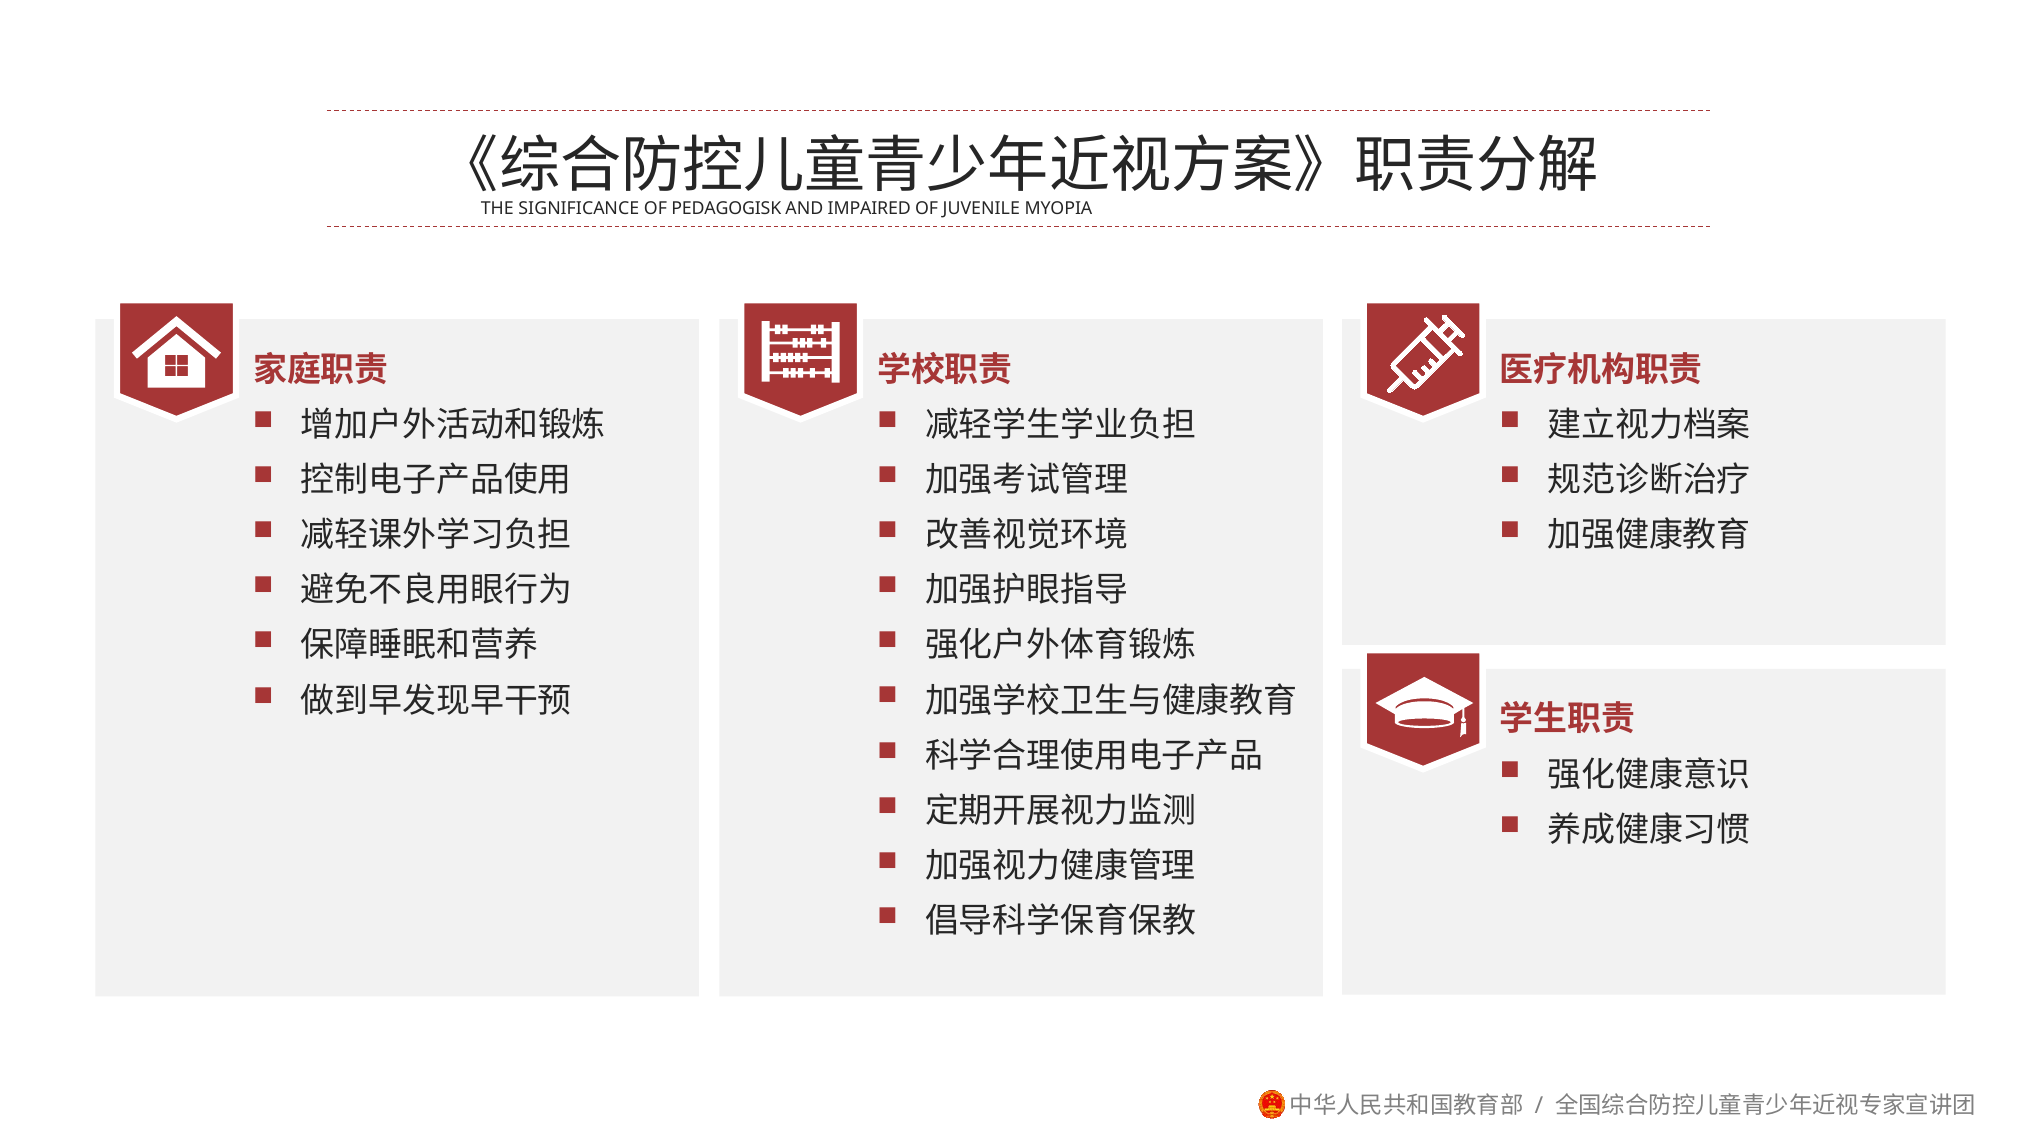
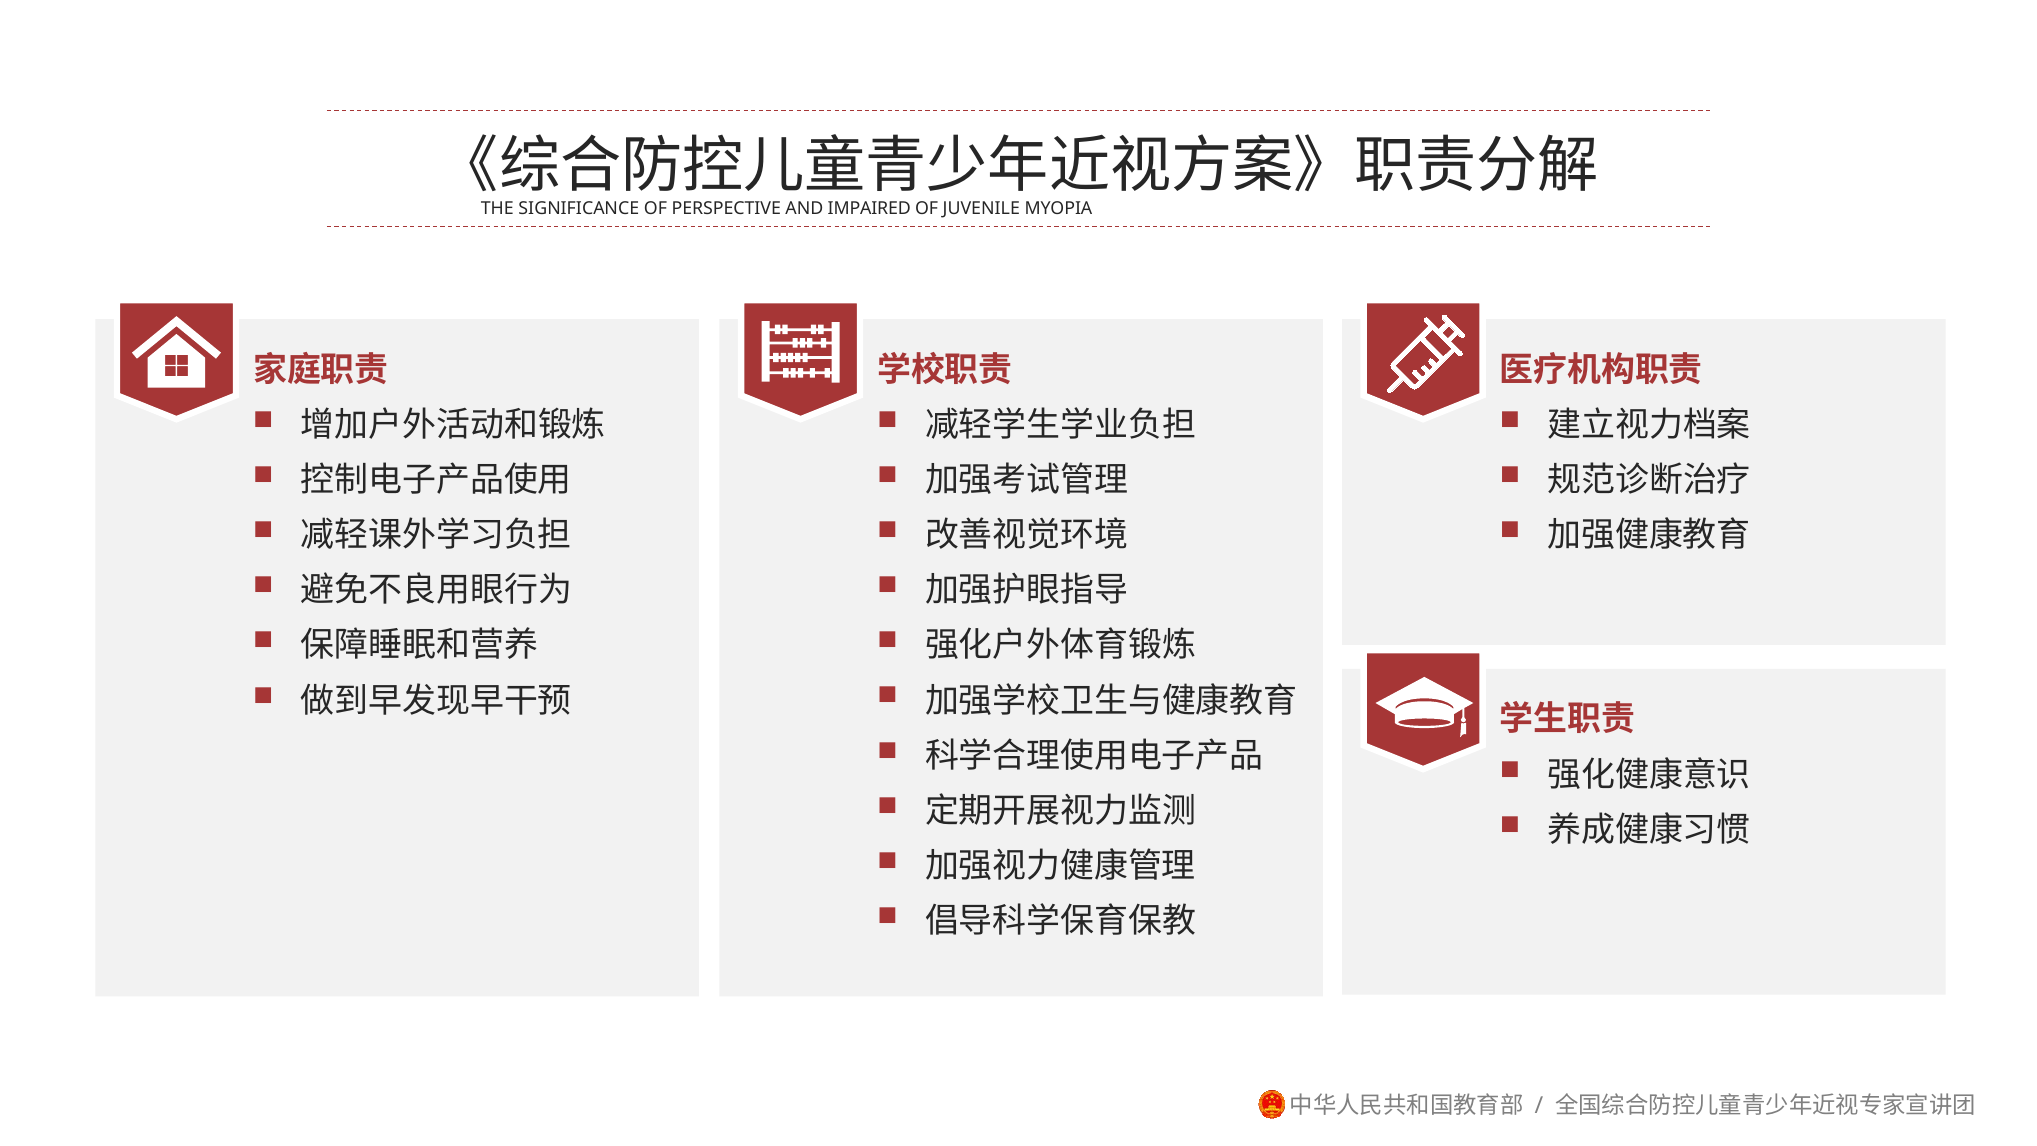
PEDAGOGISK: PEDAGOGISK -> PERSPECTIVE (726, 209)
